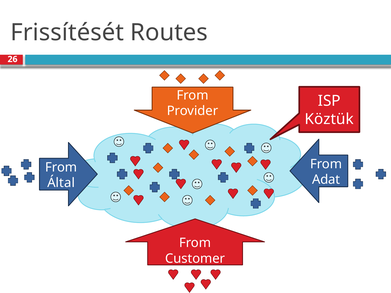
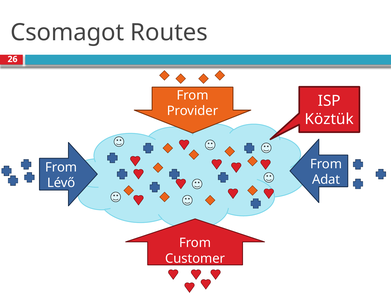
Frissítését: Frissítését -> Csomagot (67, 33)
Által: Által -> Lévő (61, 183)
